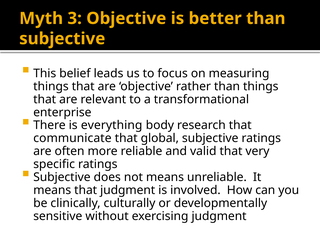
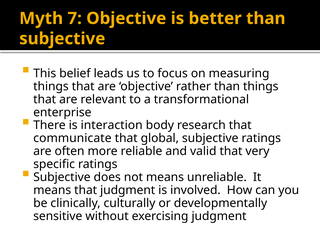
3: 3 -> 7 (75, 18)
everything: everything -> interaction (112, 125)
